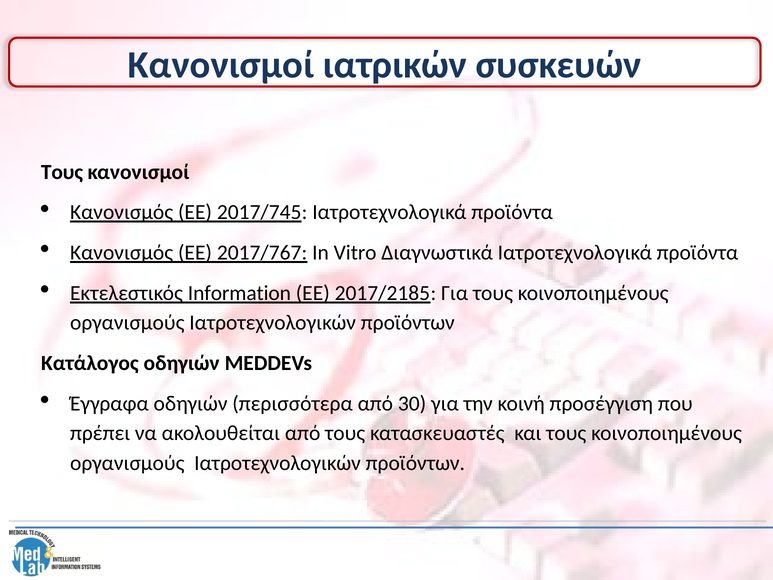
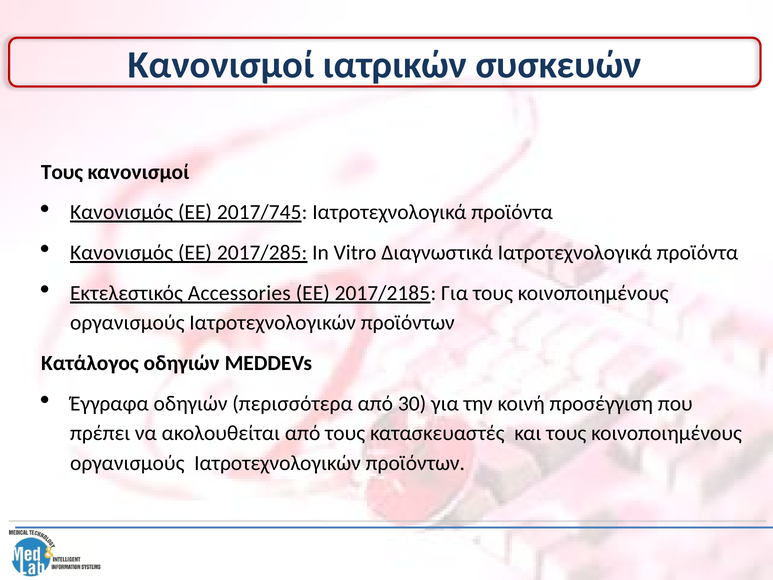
2017/767: 2017/767 -> 2017/285 (262, 253)
Information: Information -> Accessories (239, 293)
